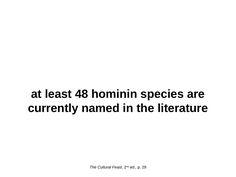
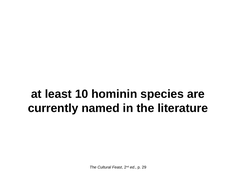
48: 48 -> 10 (82, 94)
